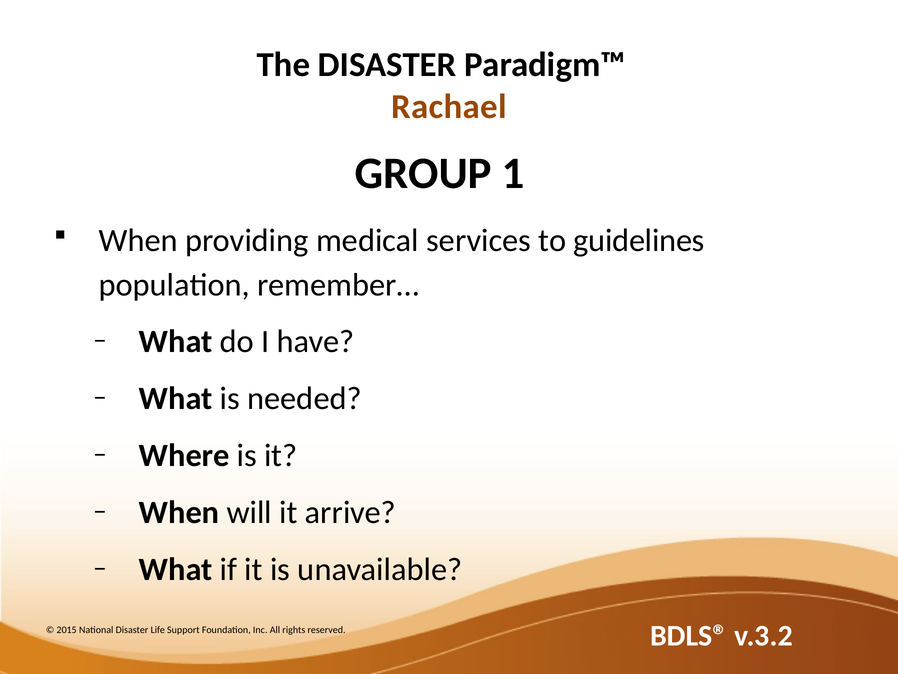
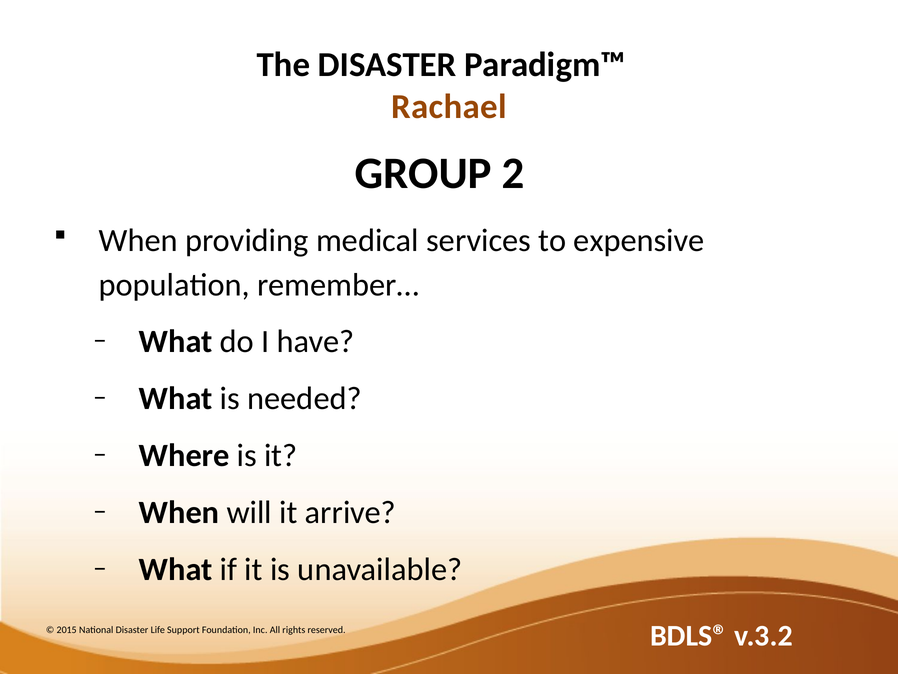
1: 1 -> 2 (513, 173)
guidelines: guidelines -> expensive (639, 240)
